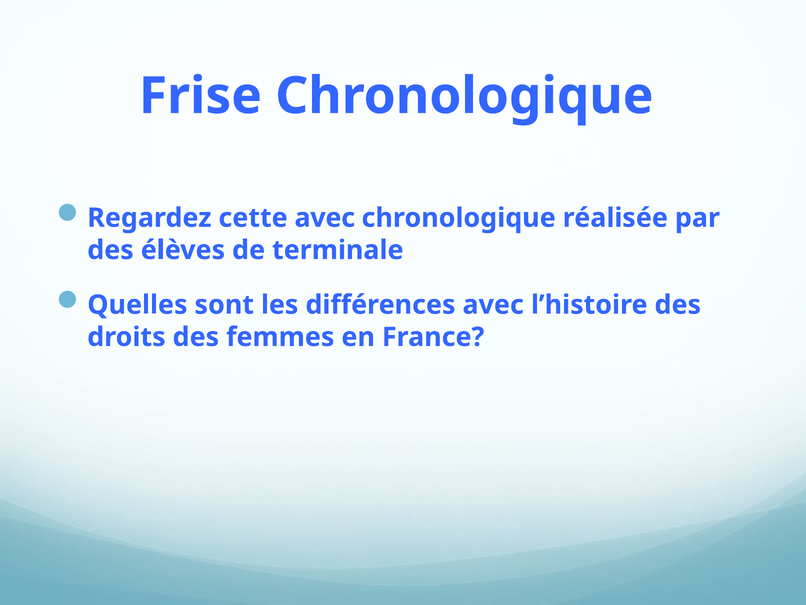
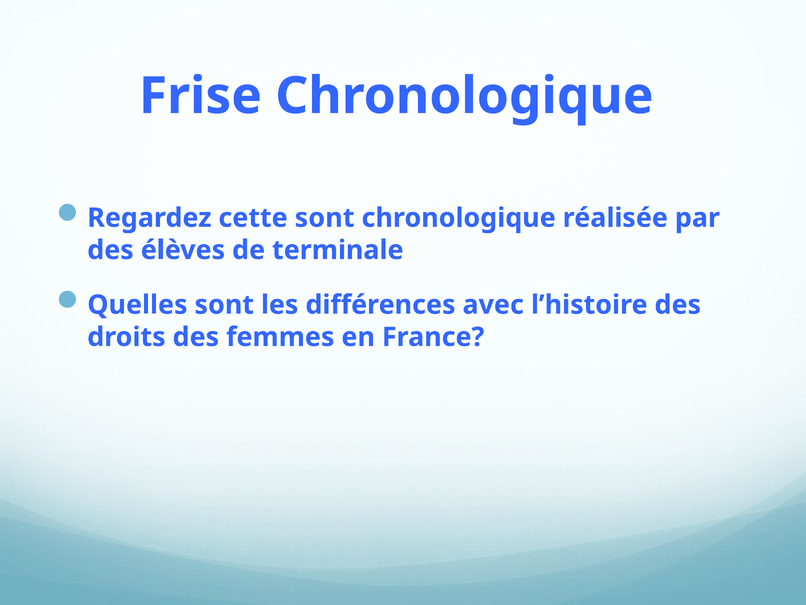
cette avec: avec -> sont (325, 218)
